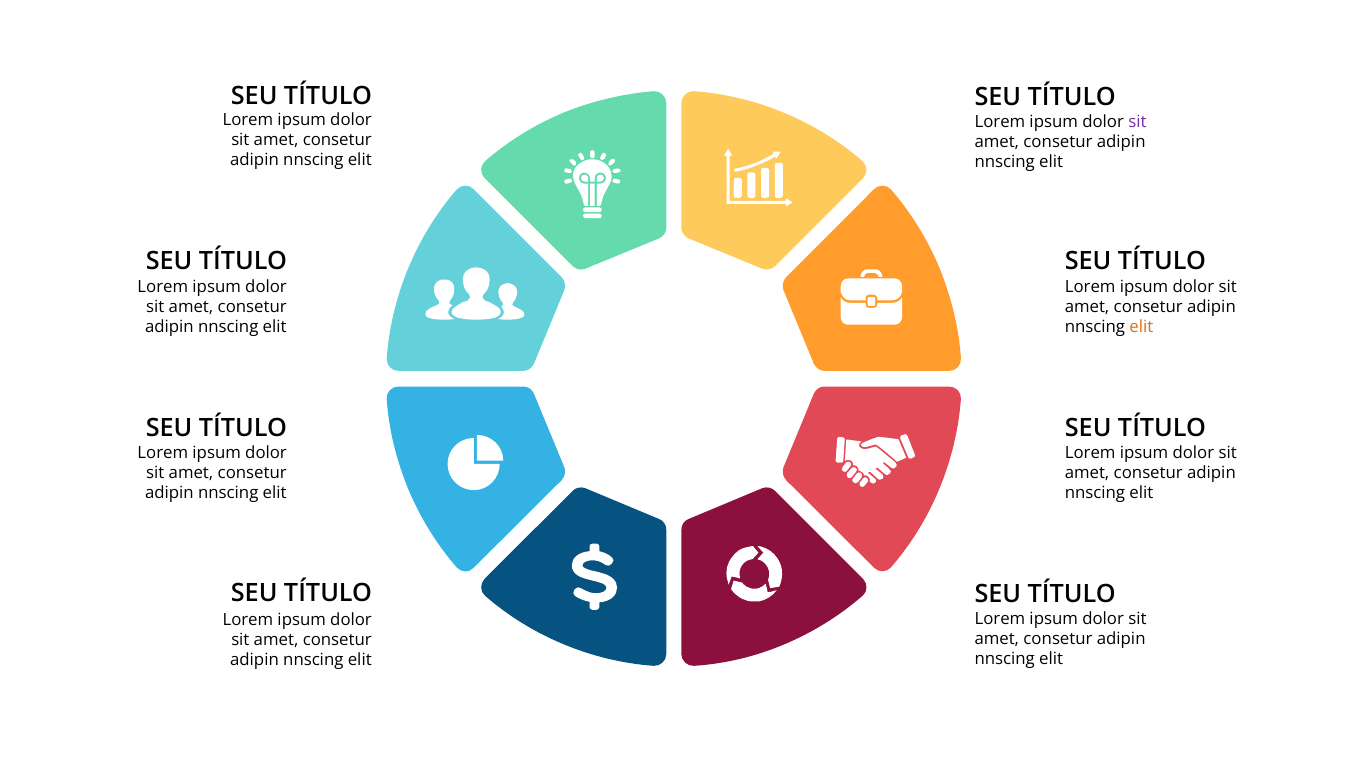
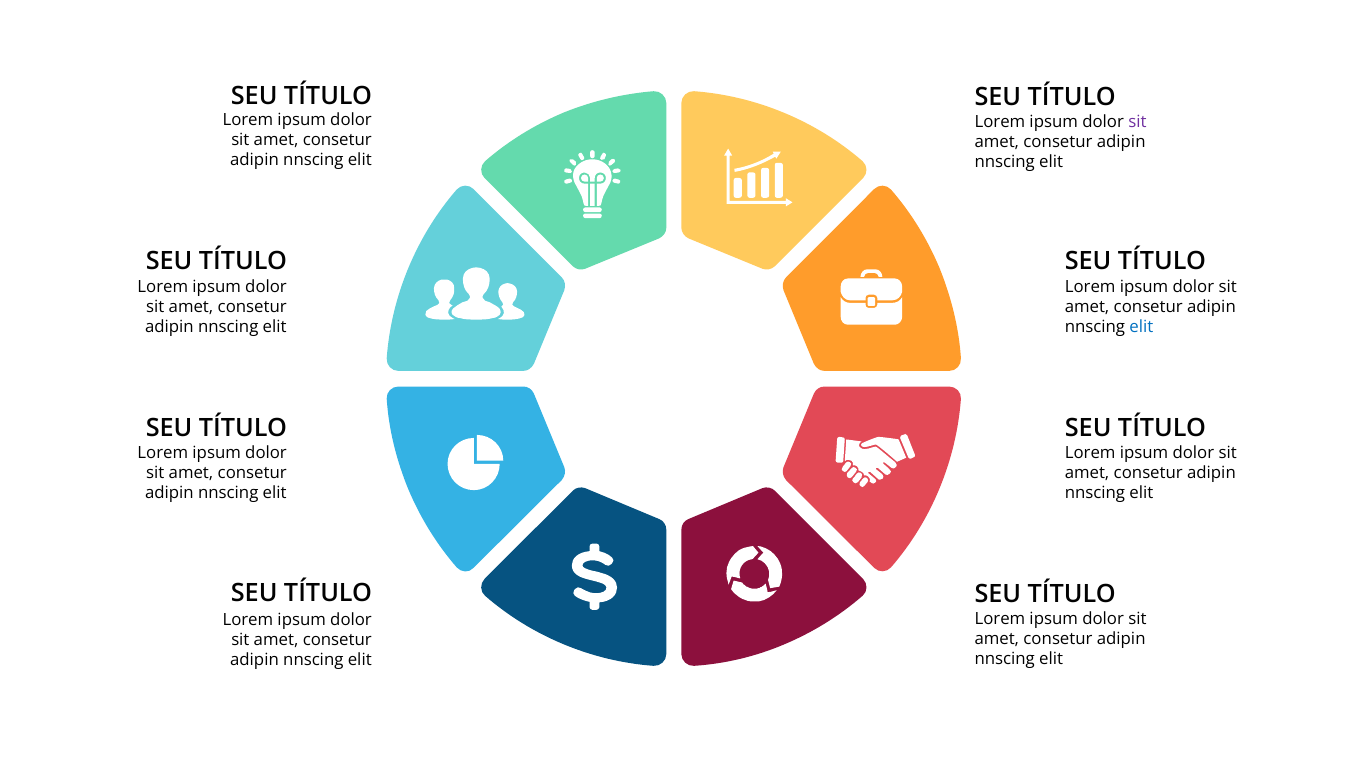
elit colour: orange -> blue (1141, 327)
